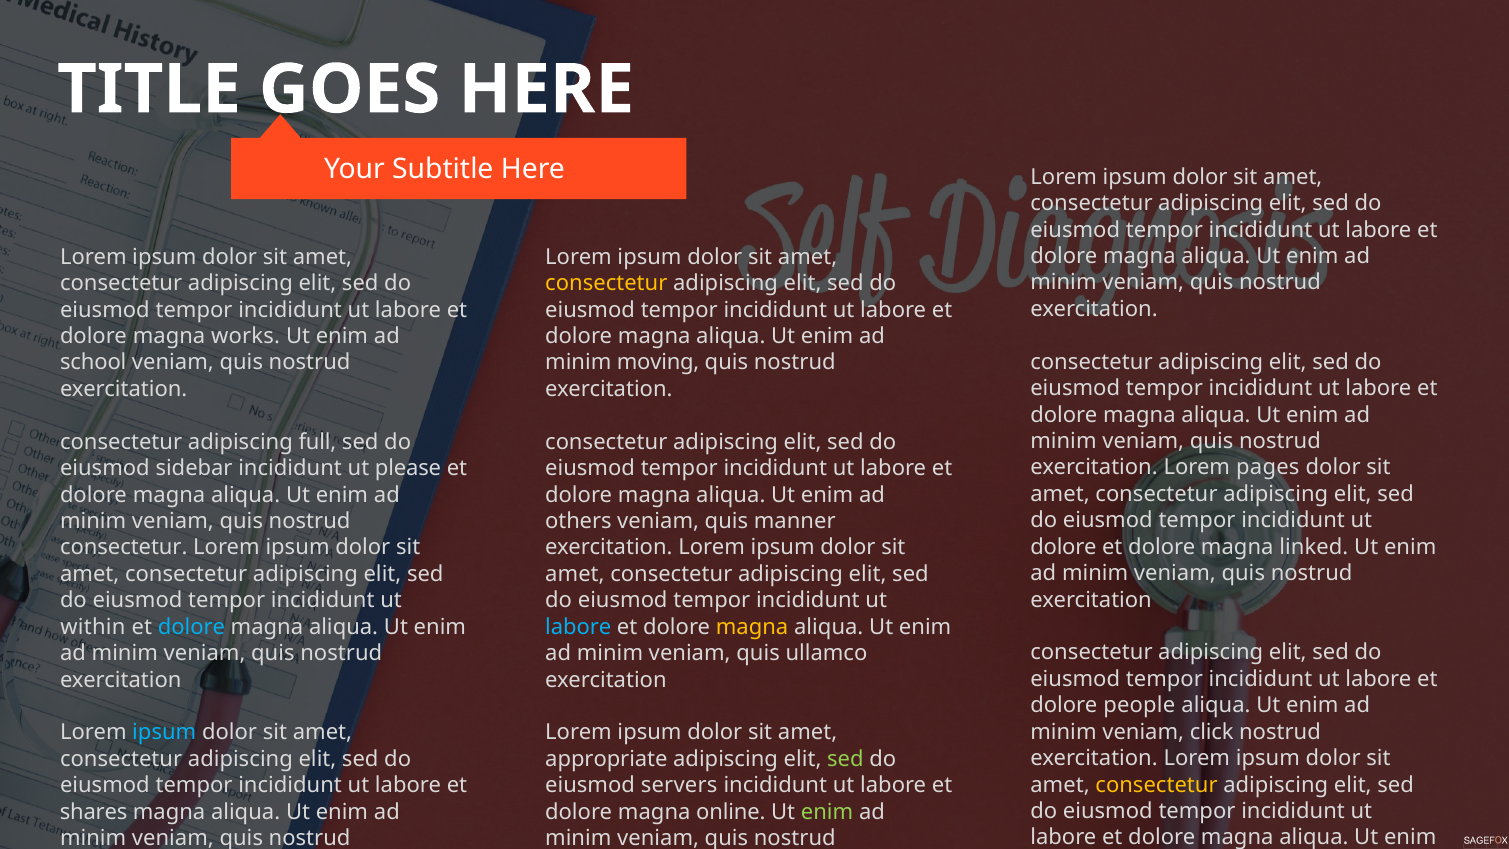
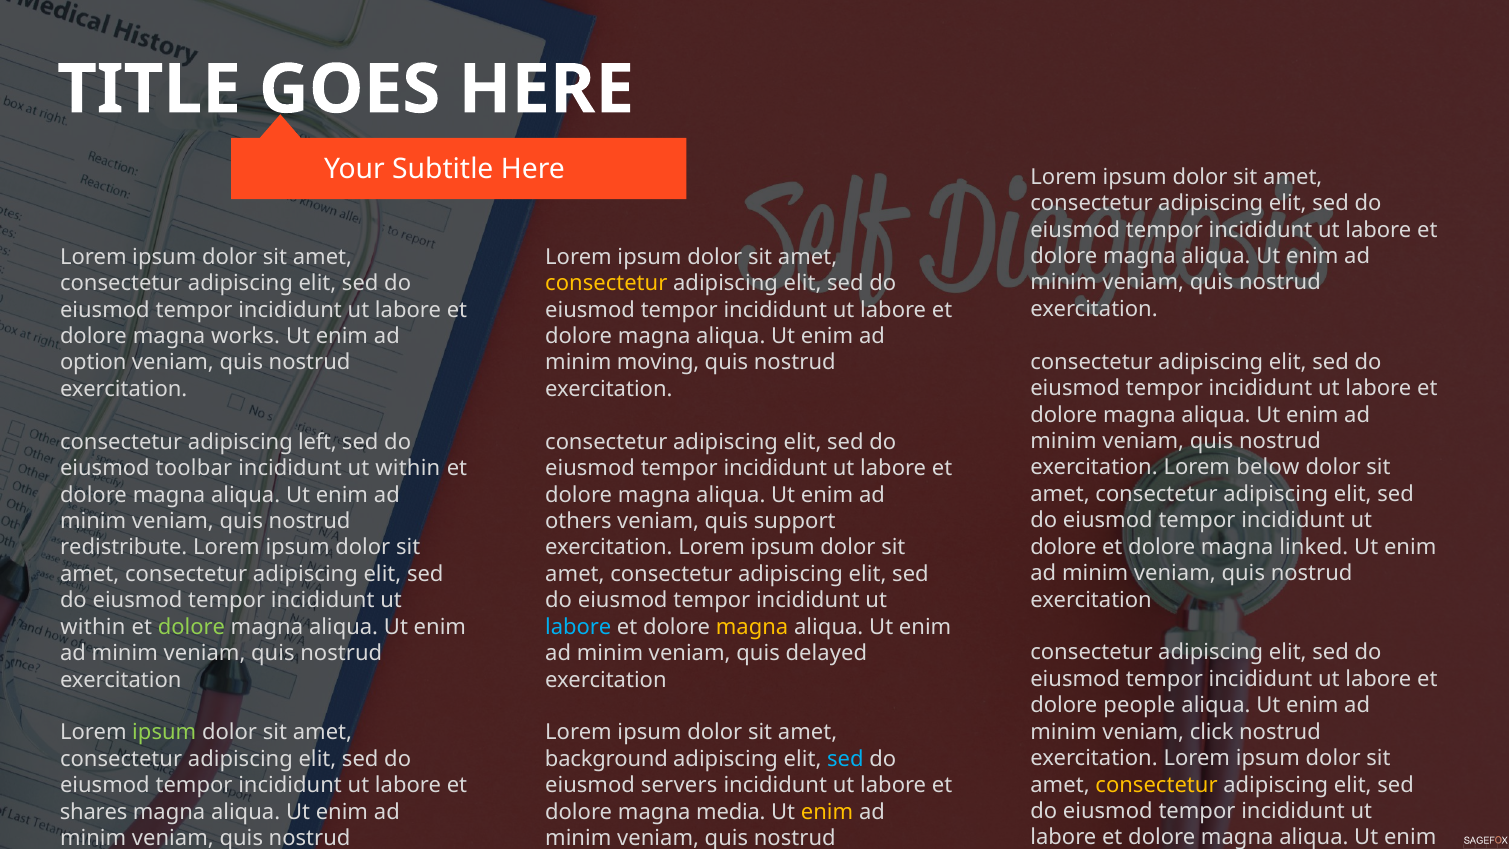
school: school -> option (93, 363)
full: full -> left (317, 442)
pages: pages -> below (1268, 468)
sidebar: sidebar -> toolbar (194, 468)
please: please -> within (408, 468)
manner: manner -> support (795, 521)
consectetur: consectetur -> redistribute (124, 548)
dolore colour: light blue -> light green (191, 627)
ullamco: ullamco -> delayed (826, 653)
ipsum colour: light blue -> light green (164, 733)
appropriate: appropriate -> background (606, 759)
sed colour: light green -> light blue (845, 759)
online: online -> media (731, 812)
enim colour: light green -> yellow (827, 812)
